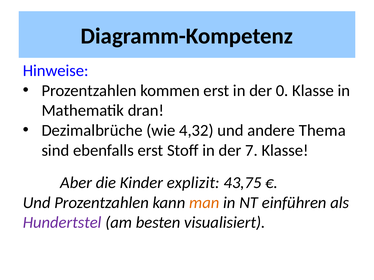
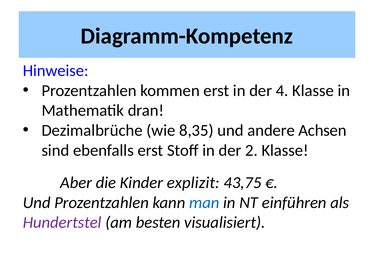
0: 0 -> 4 (282, 91)
4,32: 4,32 -> 8,35 (196, 131)
Thema: Thema -> Achsen (322, 131)
7: 7 -> 2 (251, 151)
man colour: orange -> blue (204, 203)
